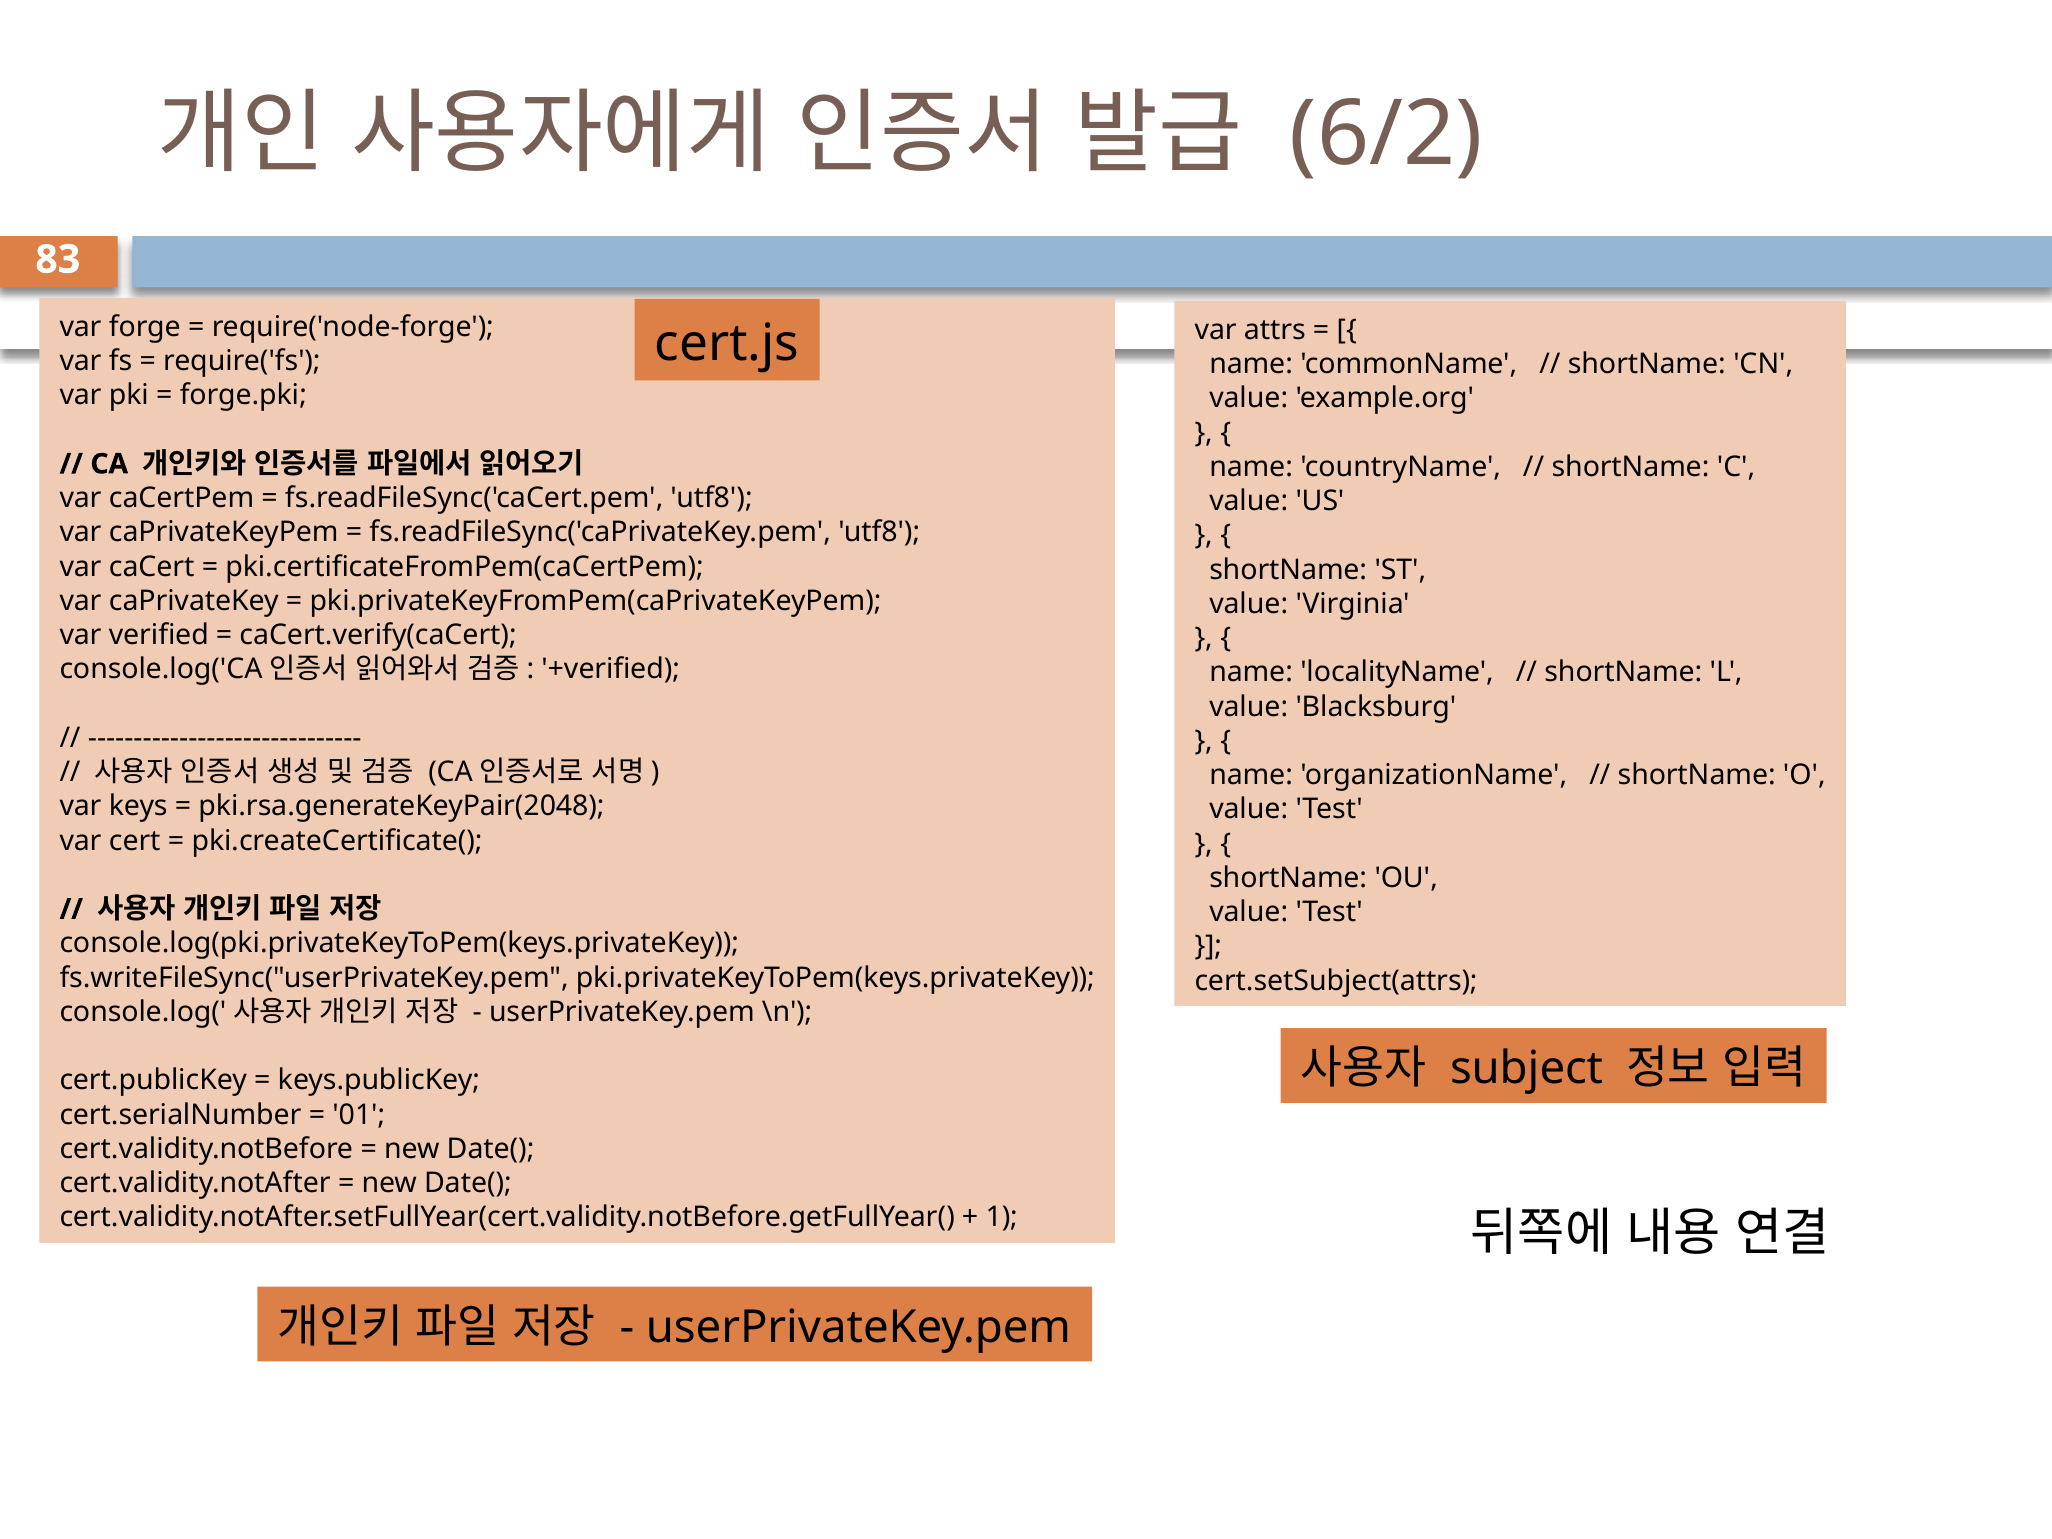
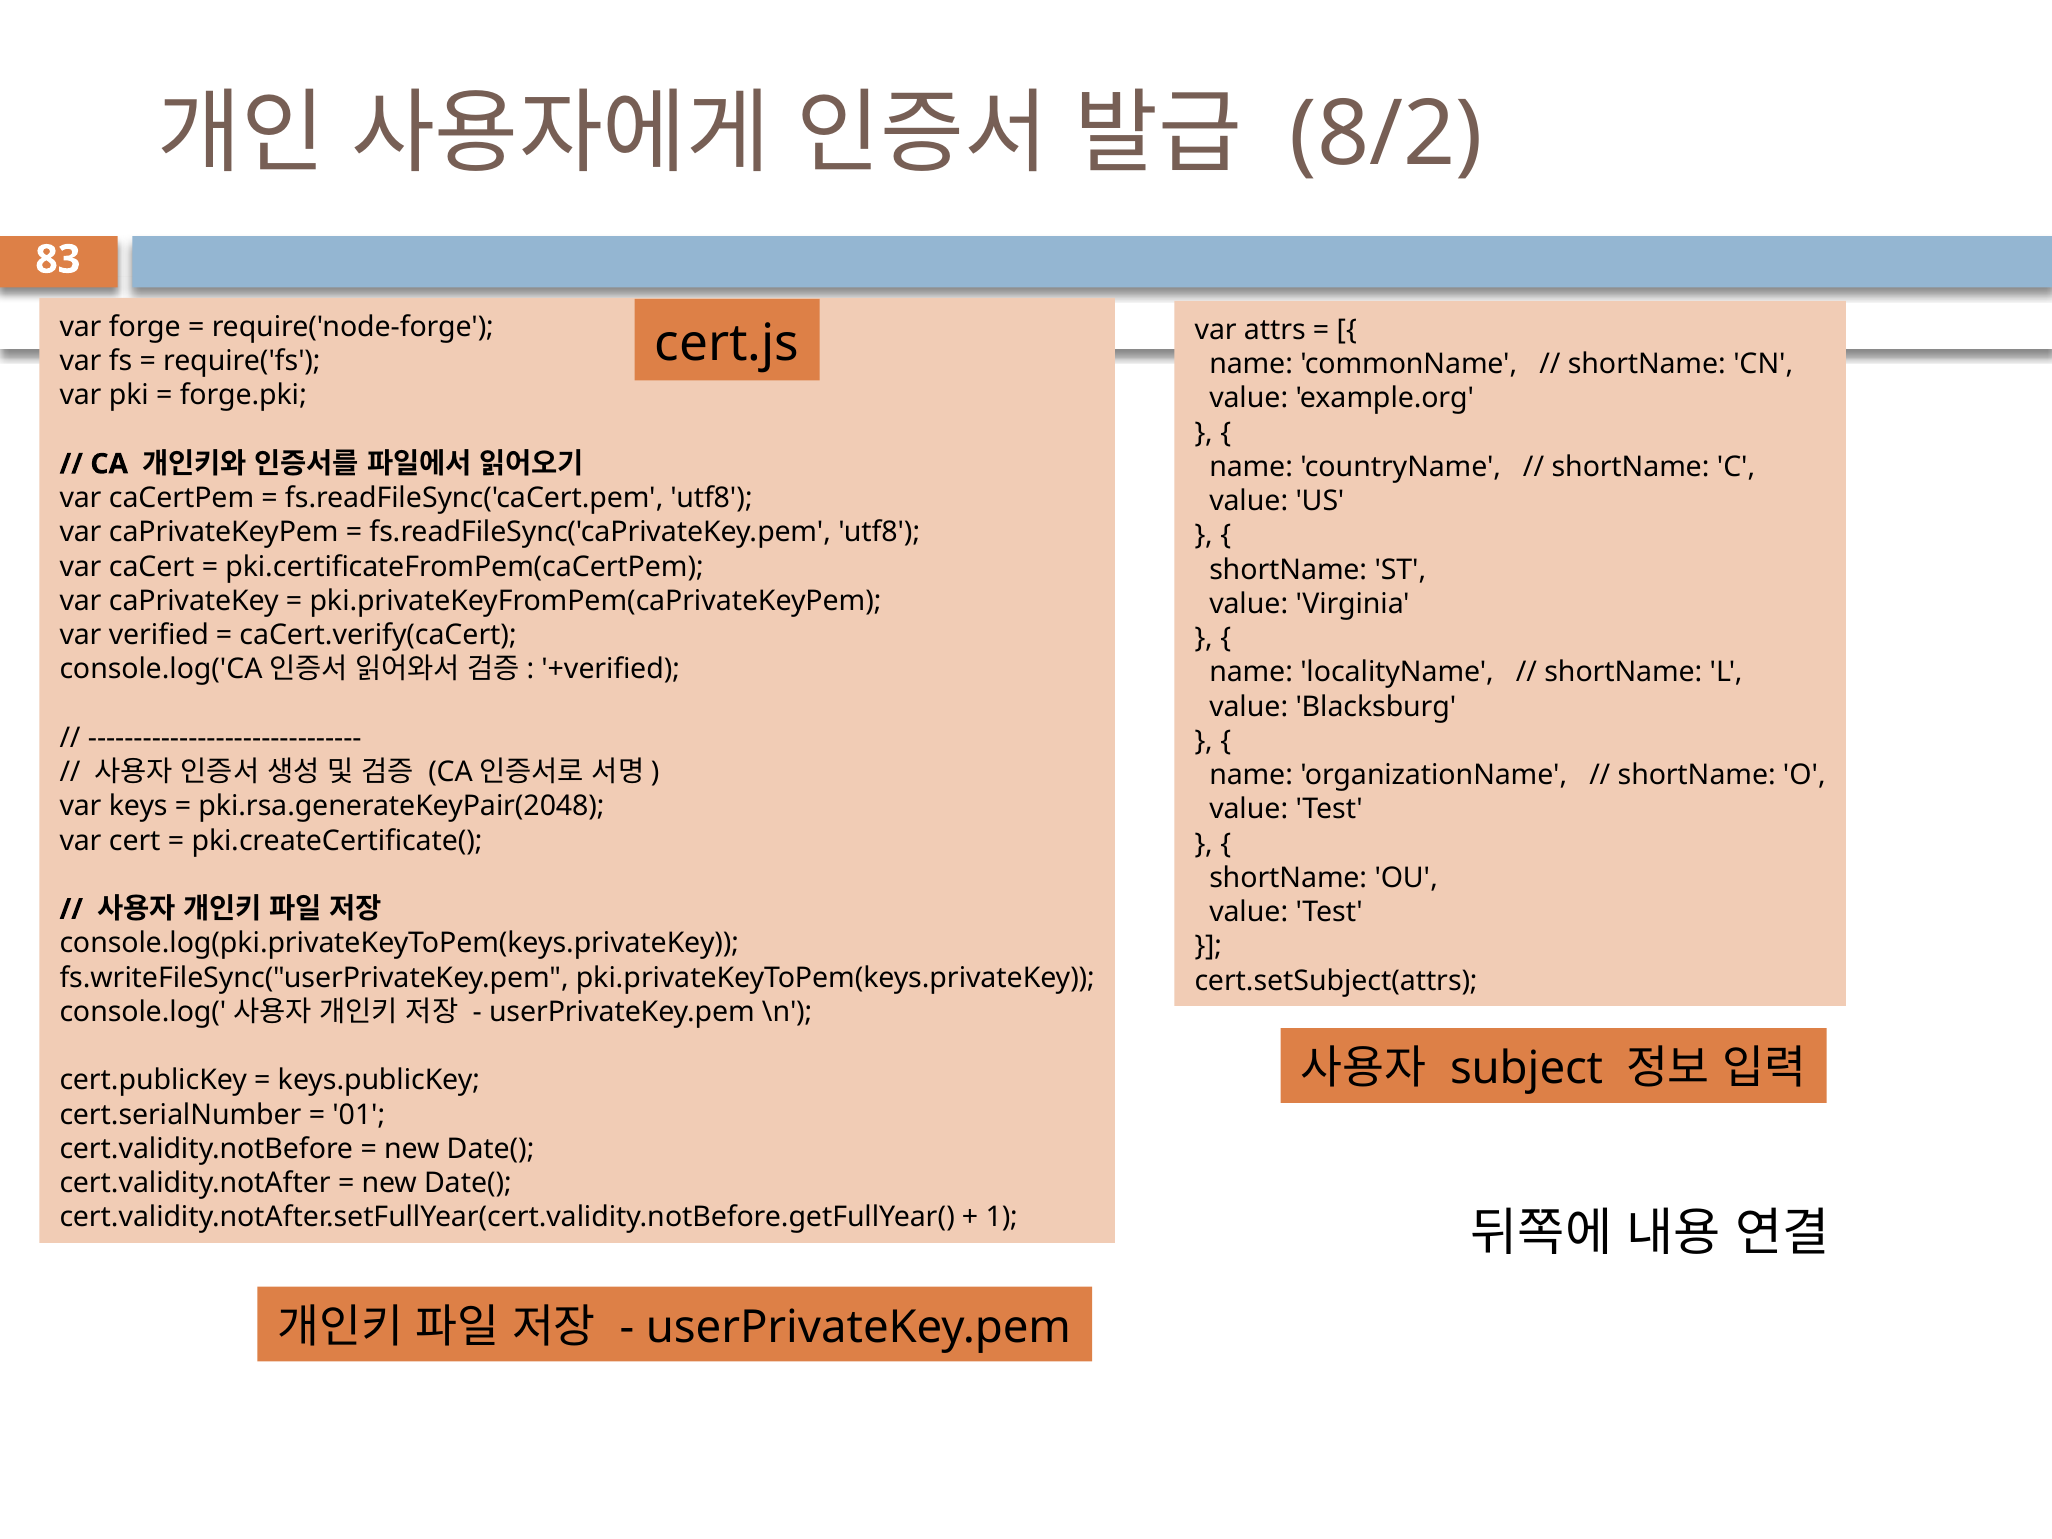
6/2: 6/2 -> 8/2 (1386, 134)
